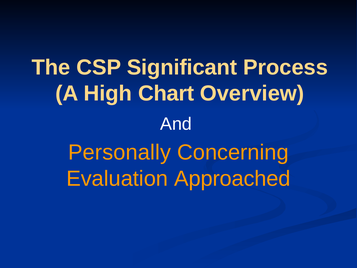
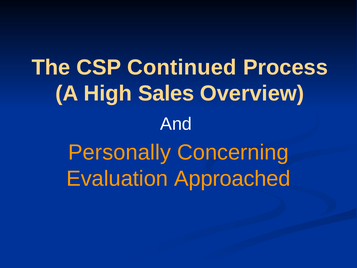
Significant: Significant -> Continued (182, 67)
Chart: Chart -> Sales (166, 93)
